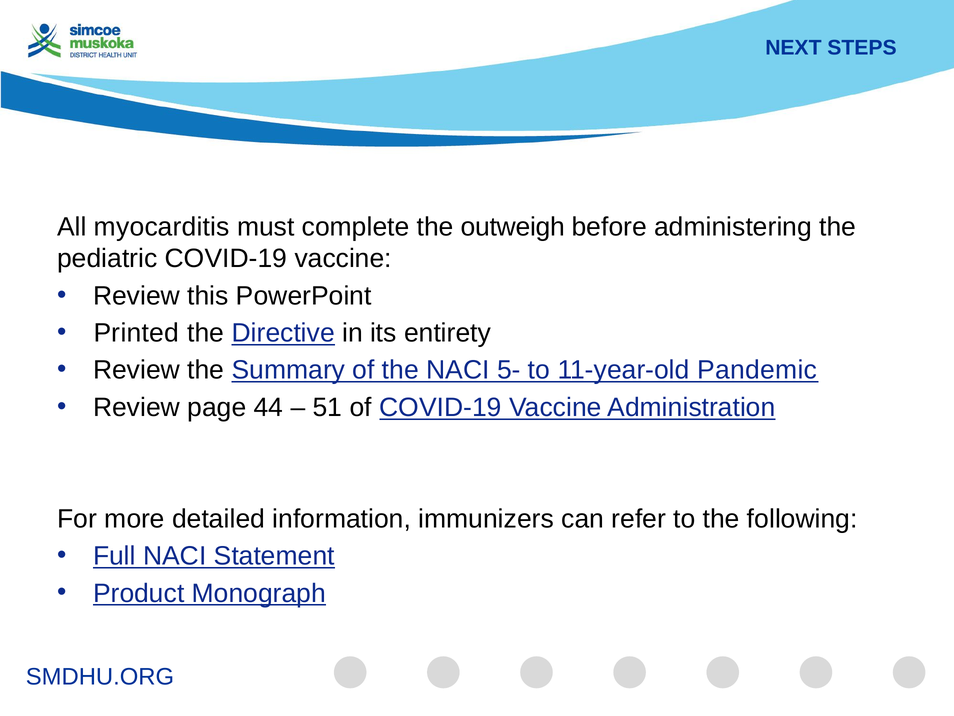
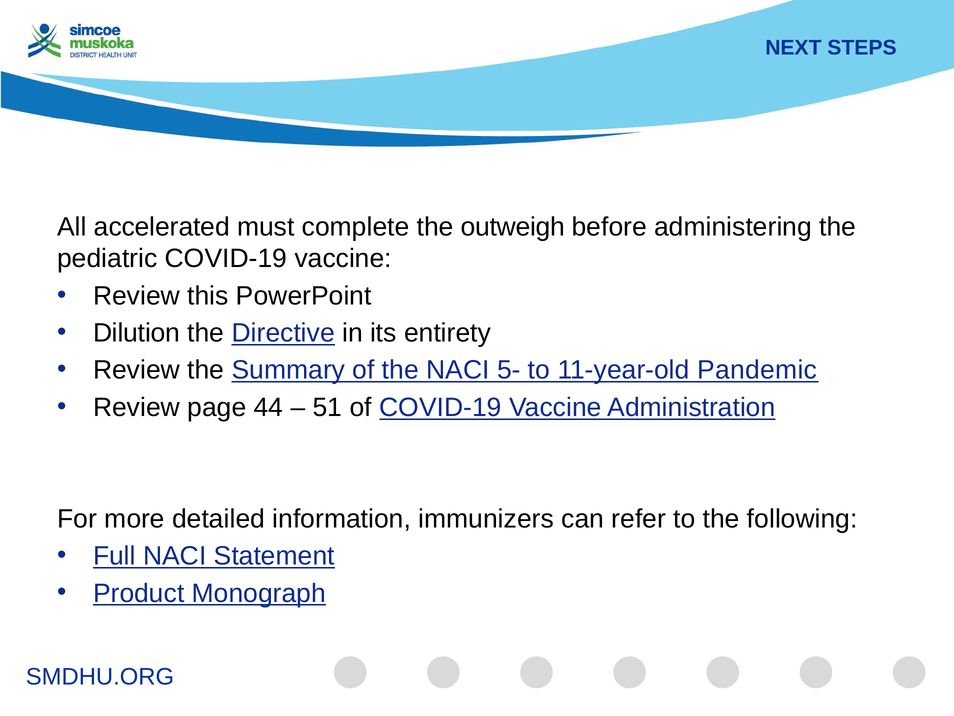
myocarditis: myocarditis -> accelerated (162, 227)
Printed: Printed -> Dilution (137, 333)
